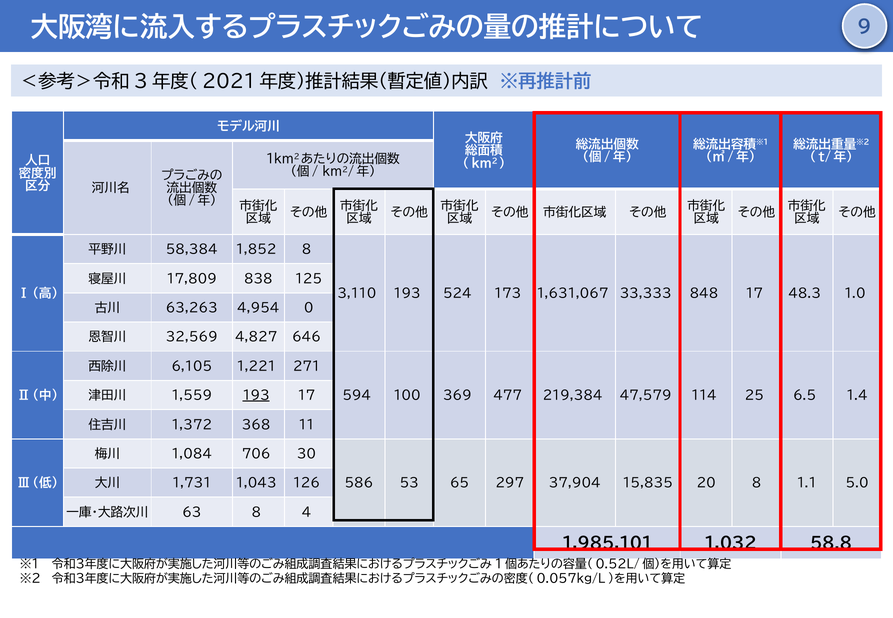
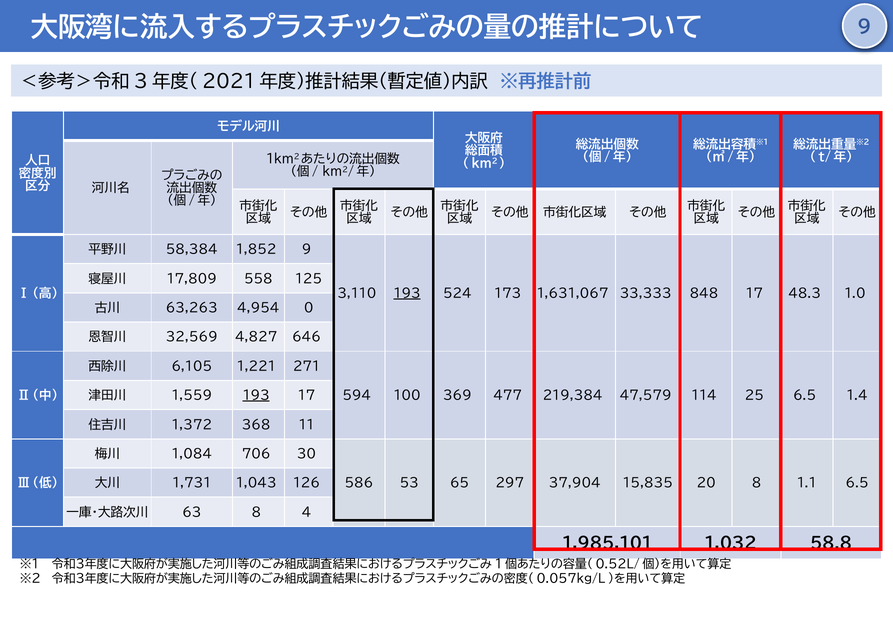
1,852 8: 8 -> 9 (307, 250)
838: 838 -> 558 (258, 279)
193 underline: none -> present (407, 294)
1.1 5.0: 5.0 -> 6.5 (857, 483)
